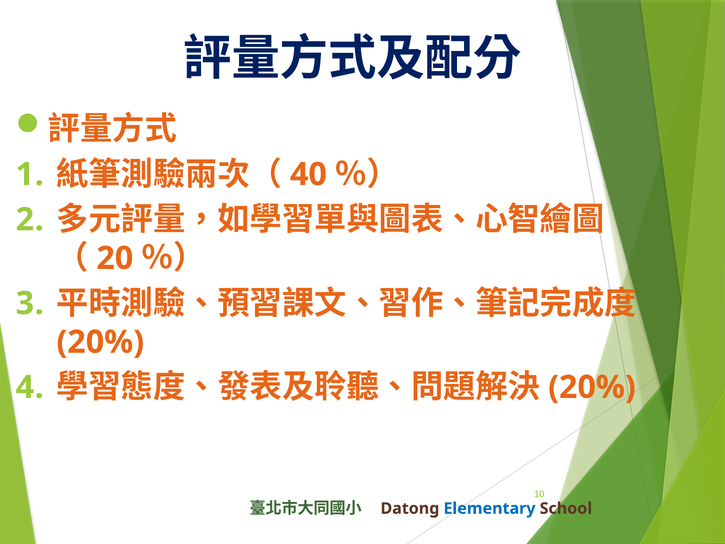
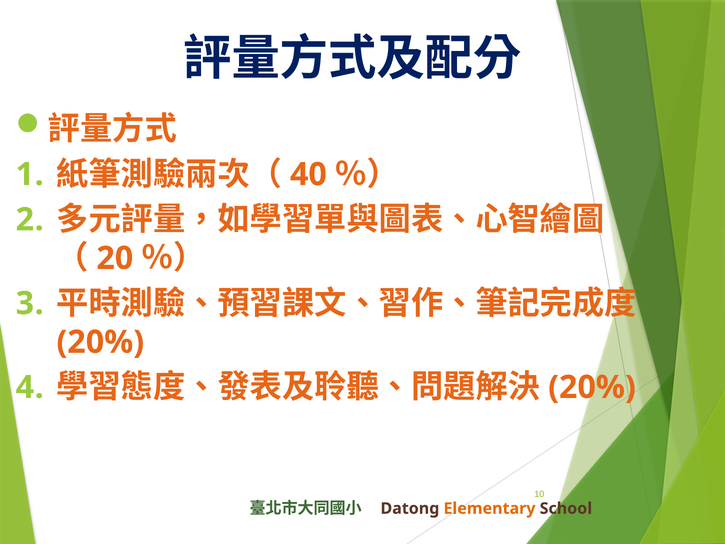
Elementary colour: blue -> orange (489, 508)
